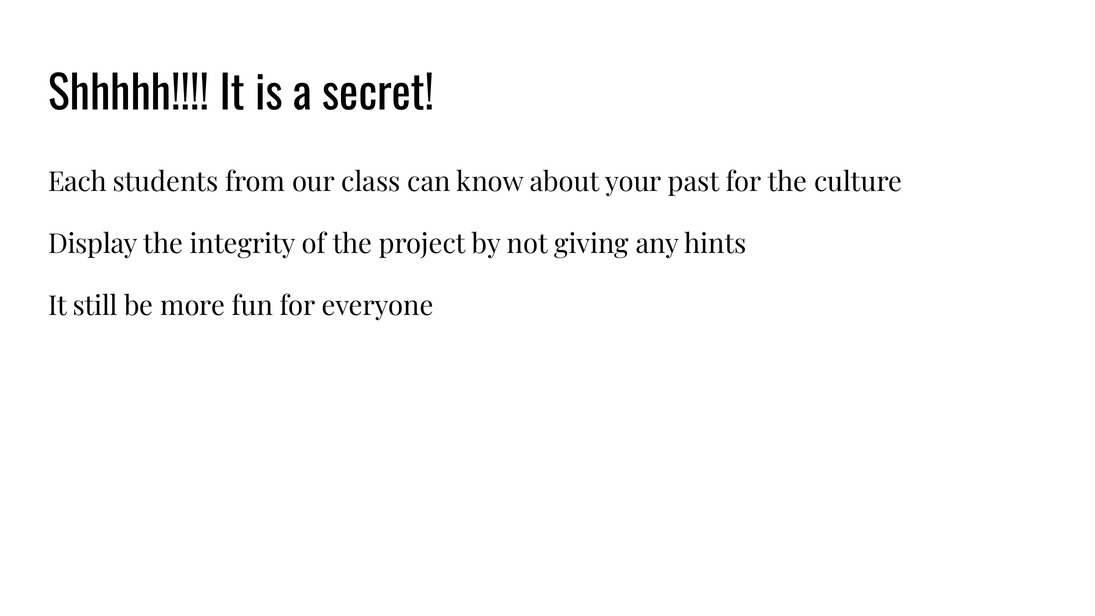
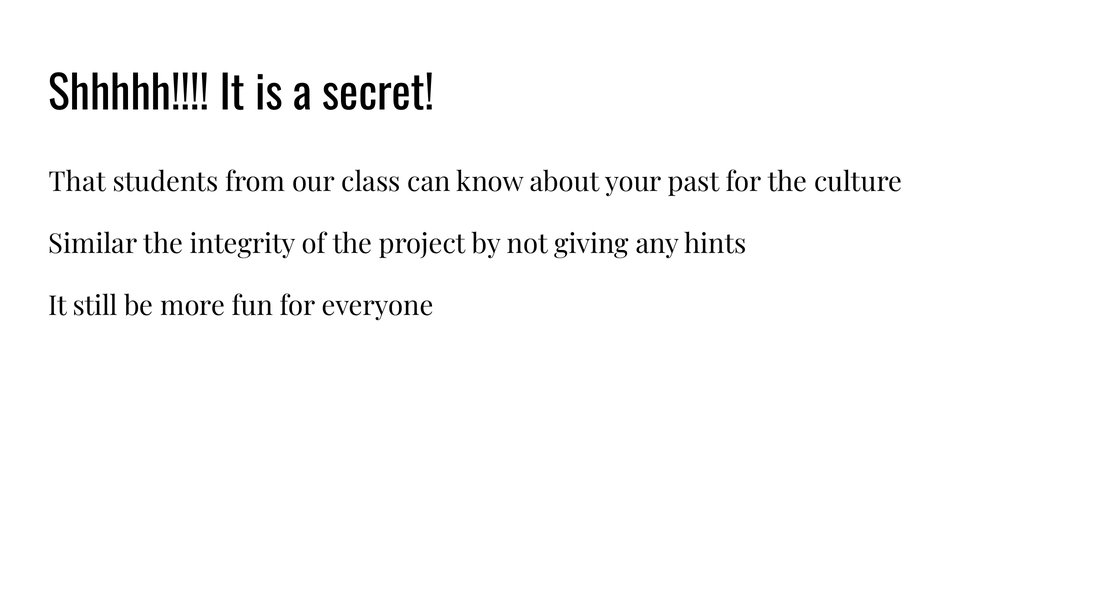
Each: Each -> That (77, 182)
Display: Display -> Similar (93, 244)
